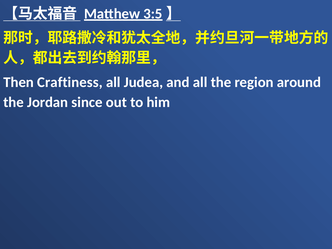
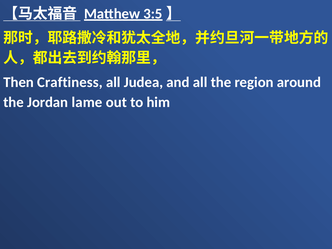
since: since -> lame (87, 102)
